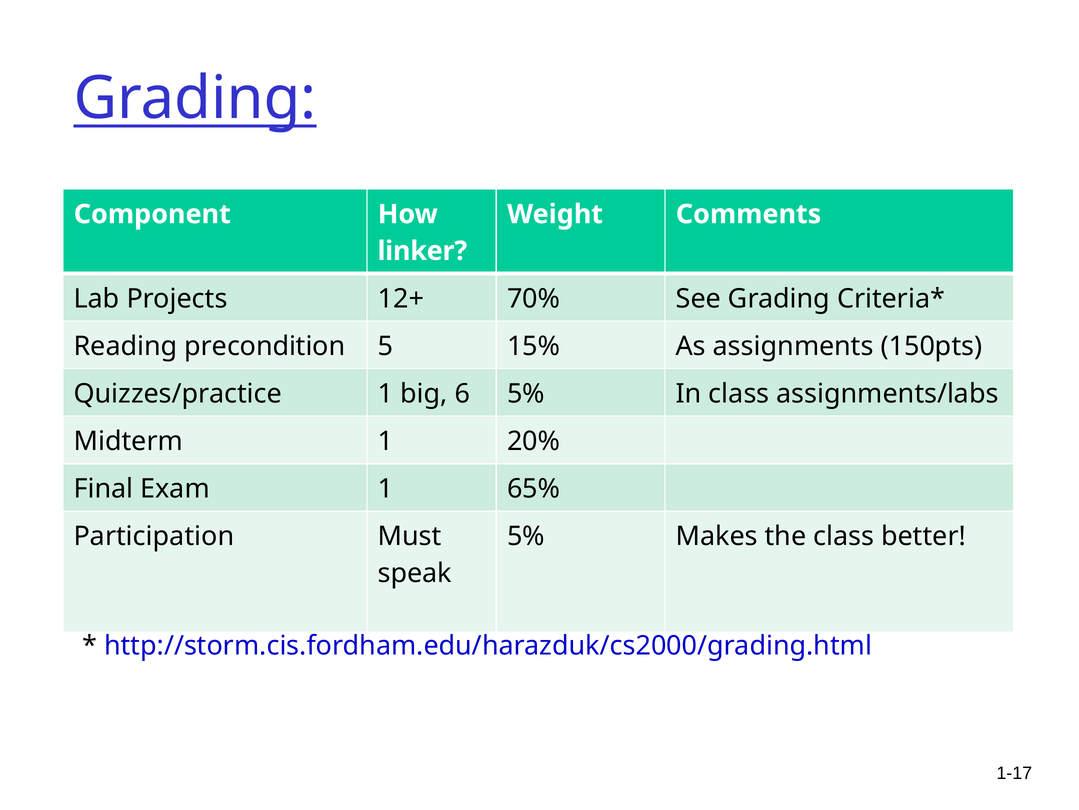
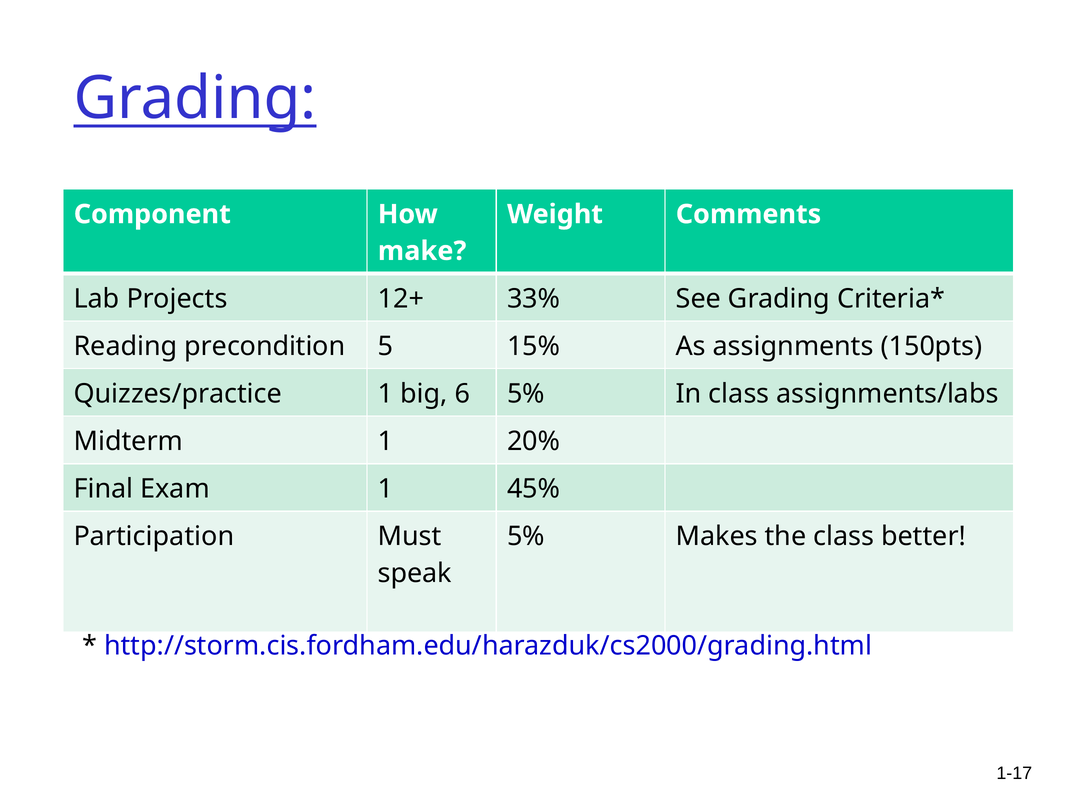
linker: linker -> make (422, 251)
70%: 70% -> 33% (534, 298)
65%: 65% -> 45% (534, 488)
